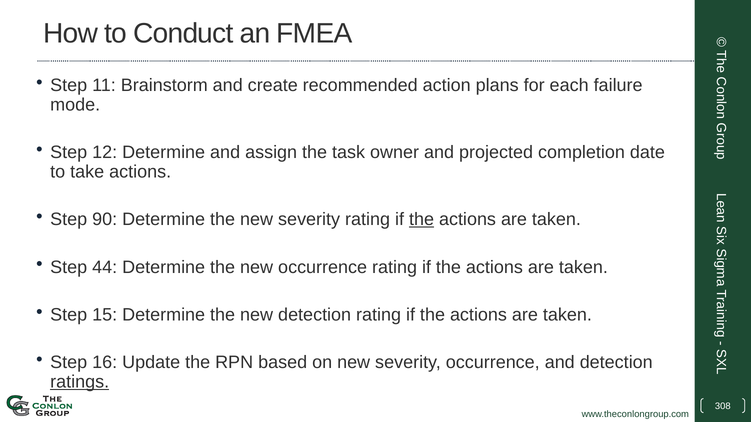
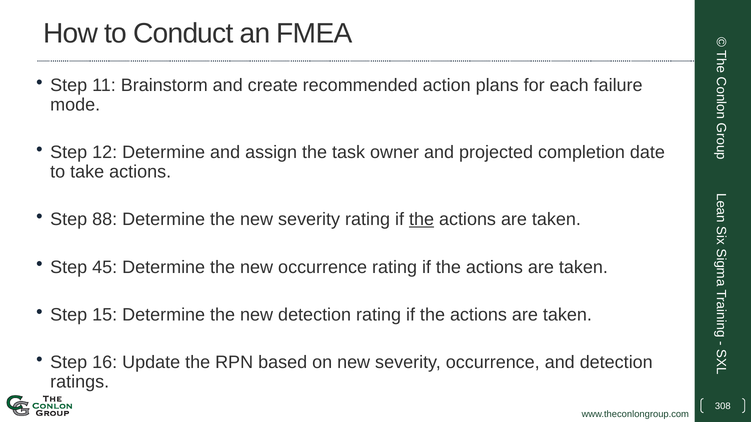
90: 90 -> 88 (105, 220)
44: 44 -> 45 (105, 267)
ratings underline: present -> none (80, 382)
